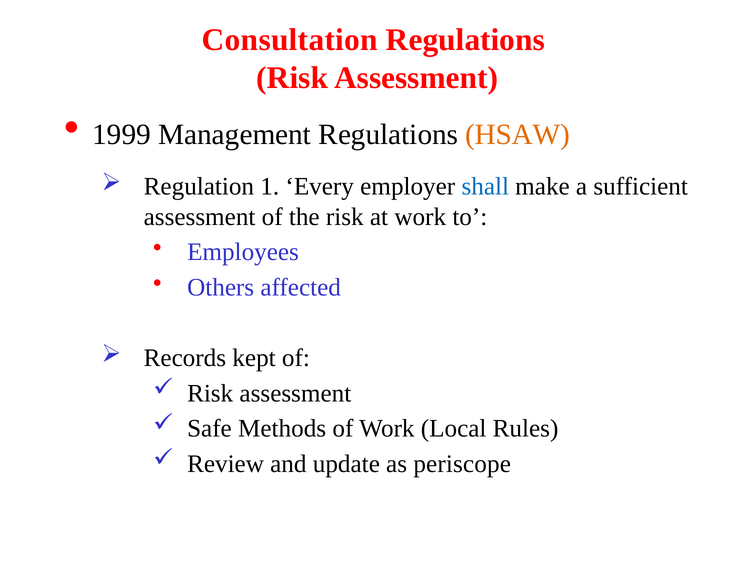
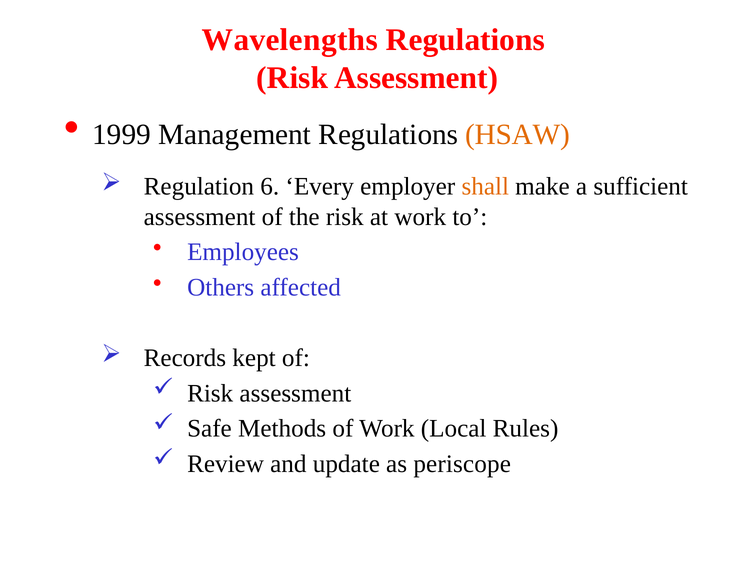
Consultation: Consultation -> Wavelengths (290, 40)
1: 1 -> 6 (270, 186)
shall colour: blue -> orange (485, 186)
